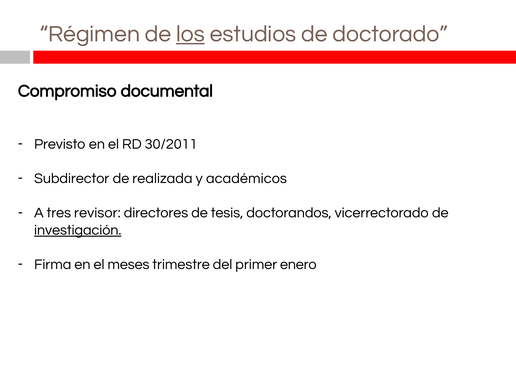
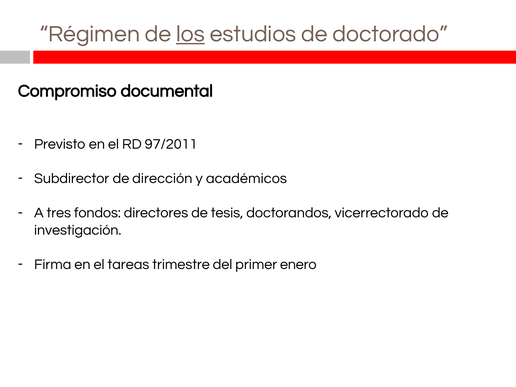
30/2011: 30/2011 -> 97/2011 (171, 144)
realizada: realizada -> dirección (162, 178)
revisor: revisor -> fondos (97, 213)
investigación underline: present -> none (78, 230)
meses: meses -> tareas (128, 264)
